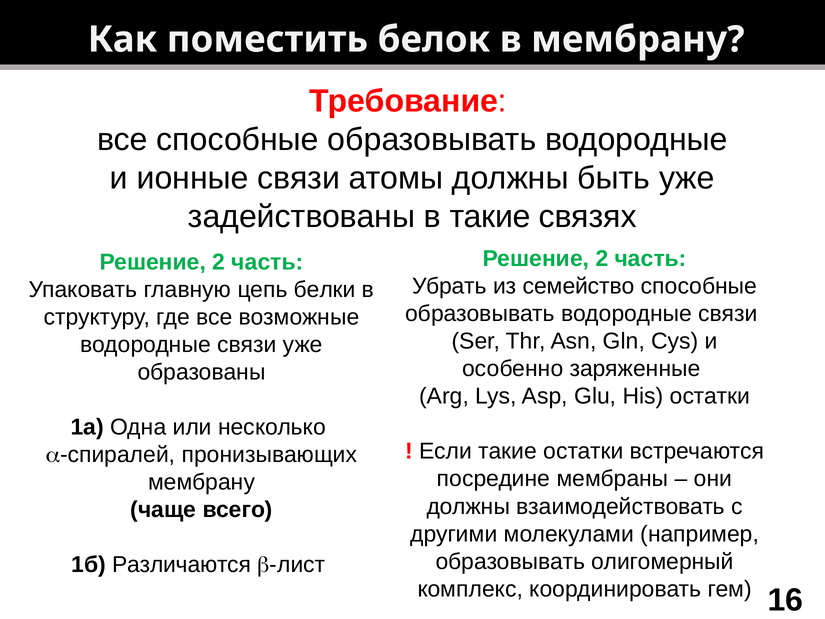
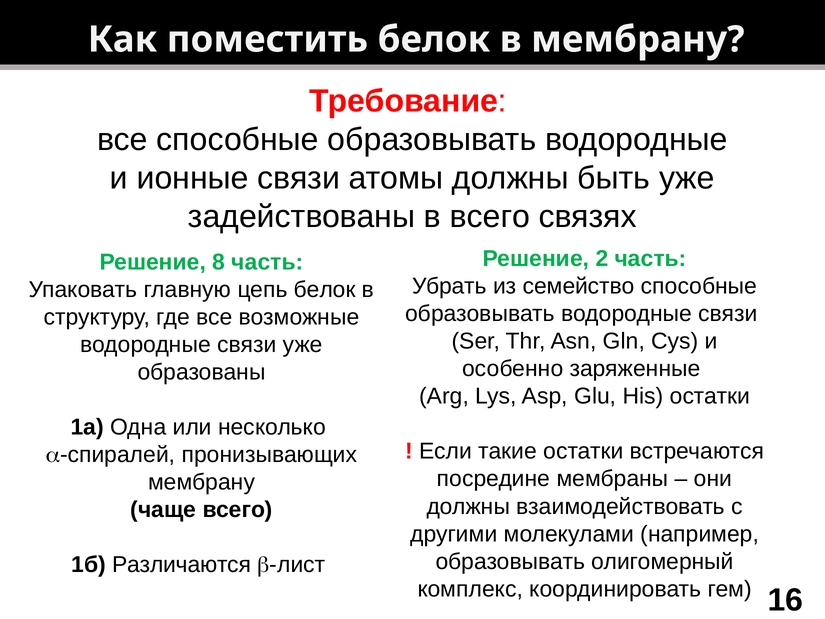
в такие: такие -> всего (490, 217)
2: 2 -> 8 (219, 262)
цепь белки: белки -> белок (325, 289)
